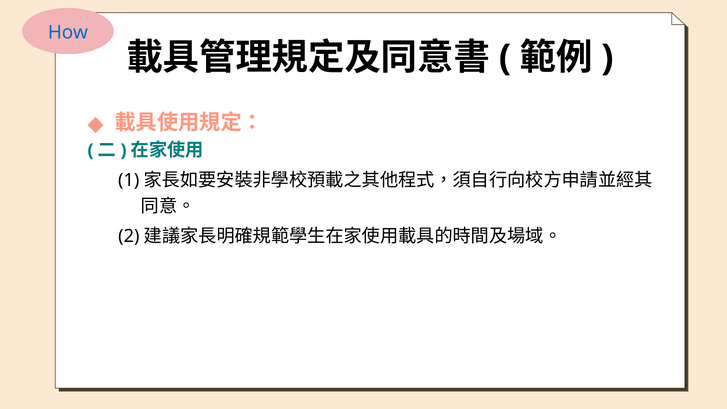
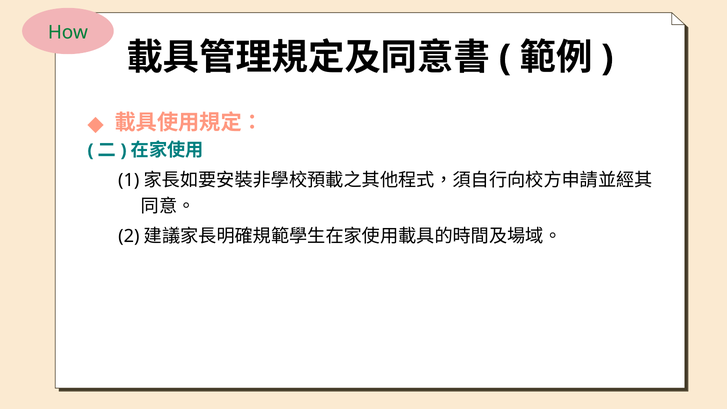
How colour: blue -> green (68, 32)
